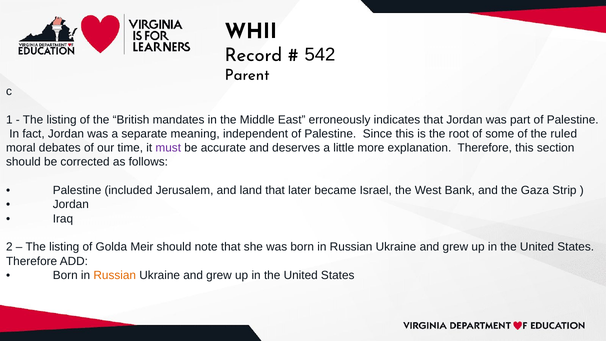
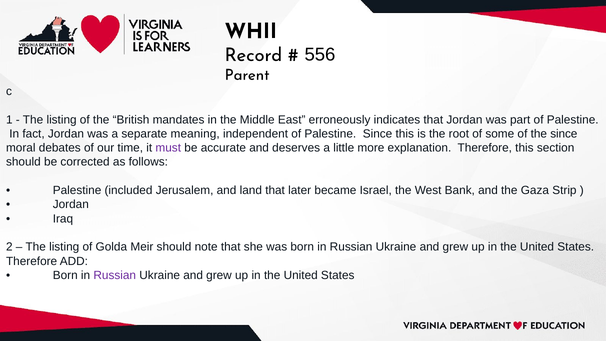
542: 542 -> 556 (320, 55)
the ruled: ruled -> since (564, 134)
Russian colour: orange -> purple (115, 275)
